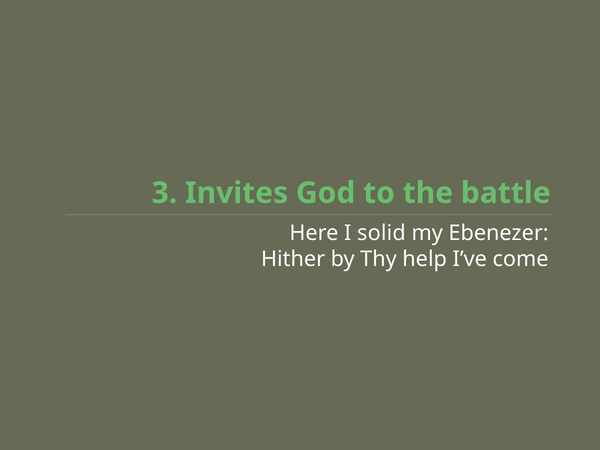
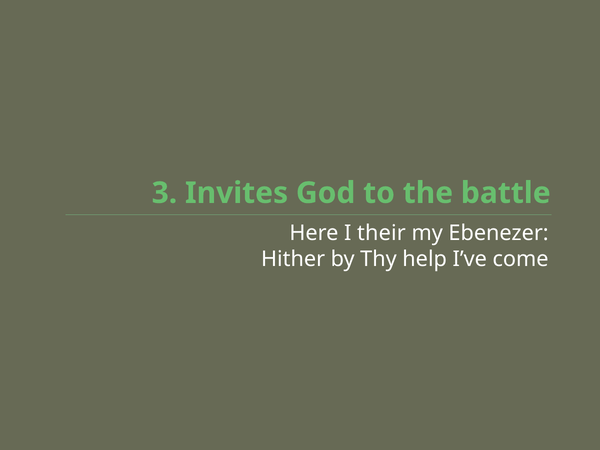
solid: solid -> their (381, 233)
